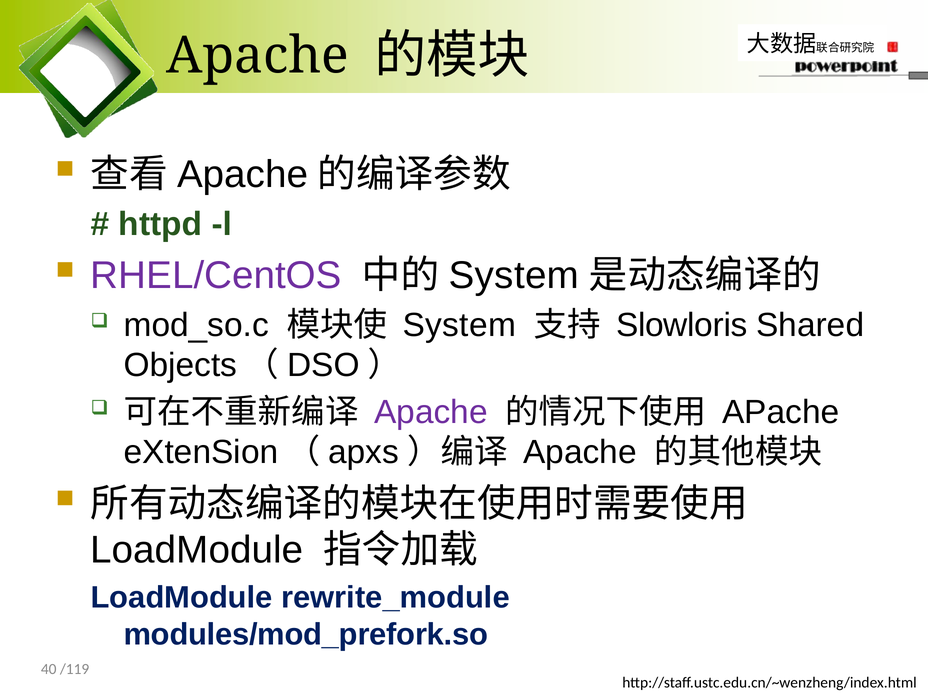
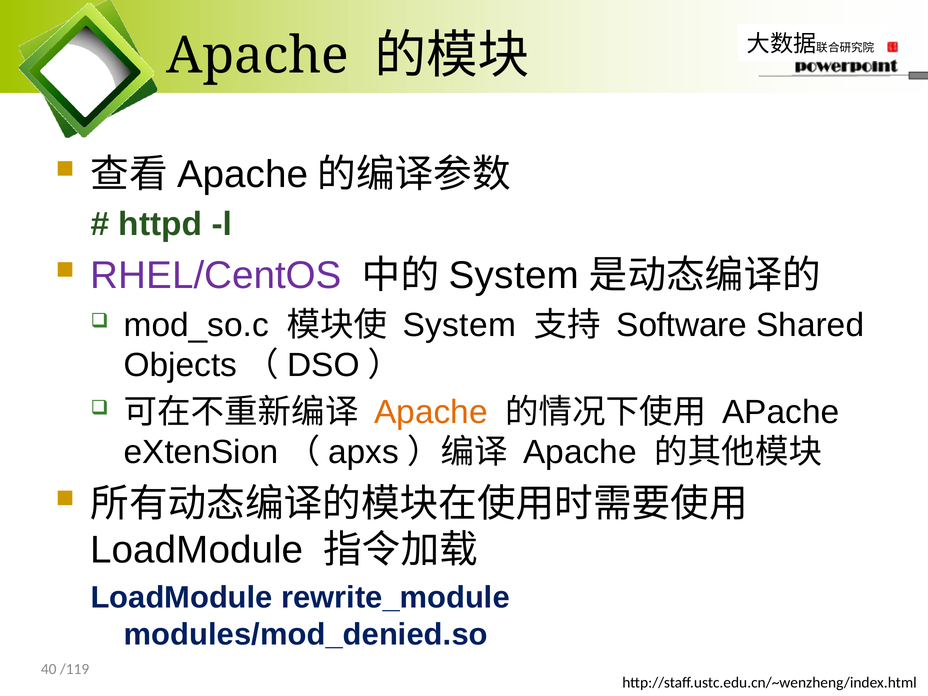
Slowloris: Slowloris -> Software (682, 325)
Apache colour: purple -> orange (431, 412)
modules/mod_prefork.so: modules/mod_prefork.so -> modules/mod_denied.so (306, 635)
